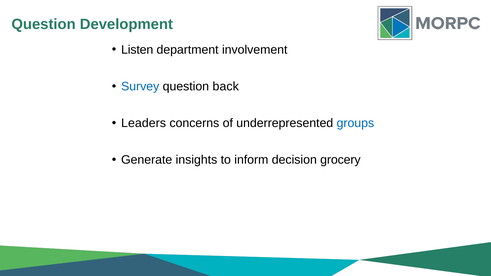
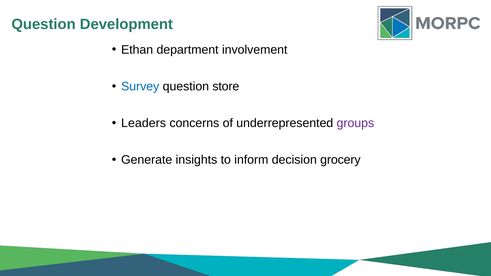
Listen: Listen -> Ethan (137, 50)
back: back -> store (226, 87)
groups colour: blue -> purple (355, 123)
